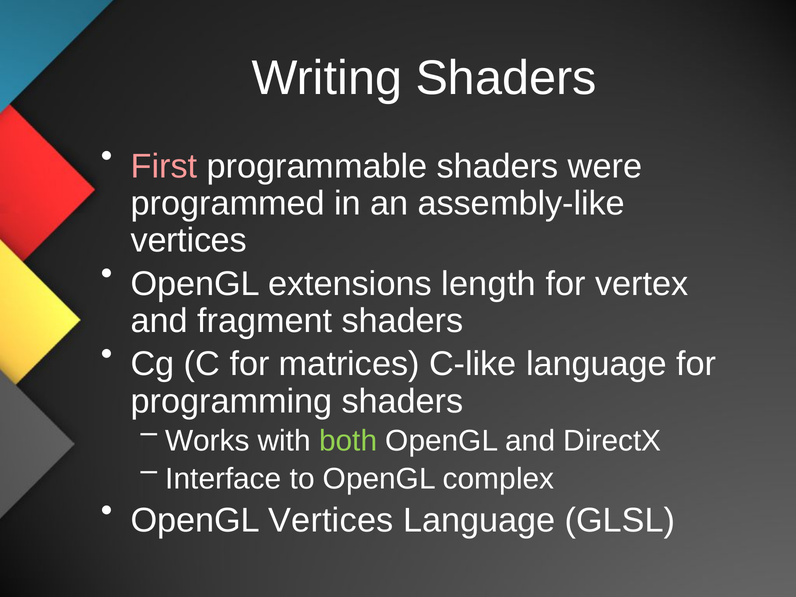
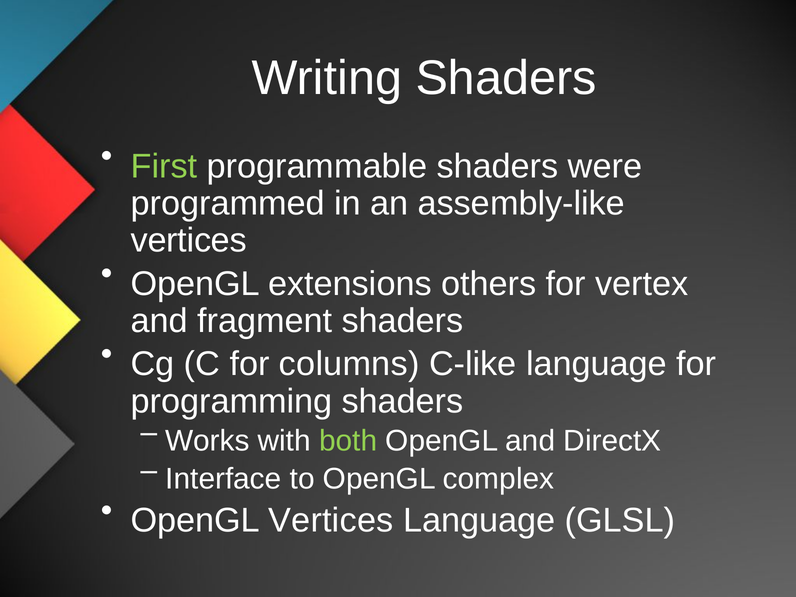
First colour: pink -> light green (164, 166)
length: length -> others (489, 284)
matrices: matrices -> columns (349, 364)
